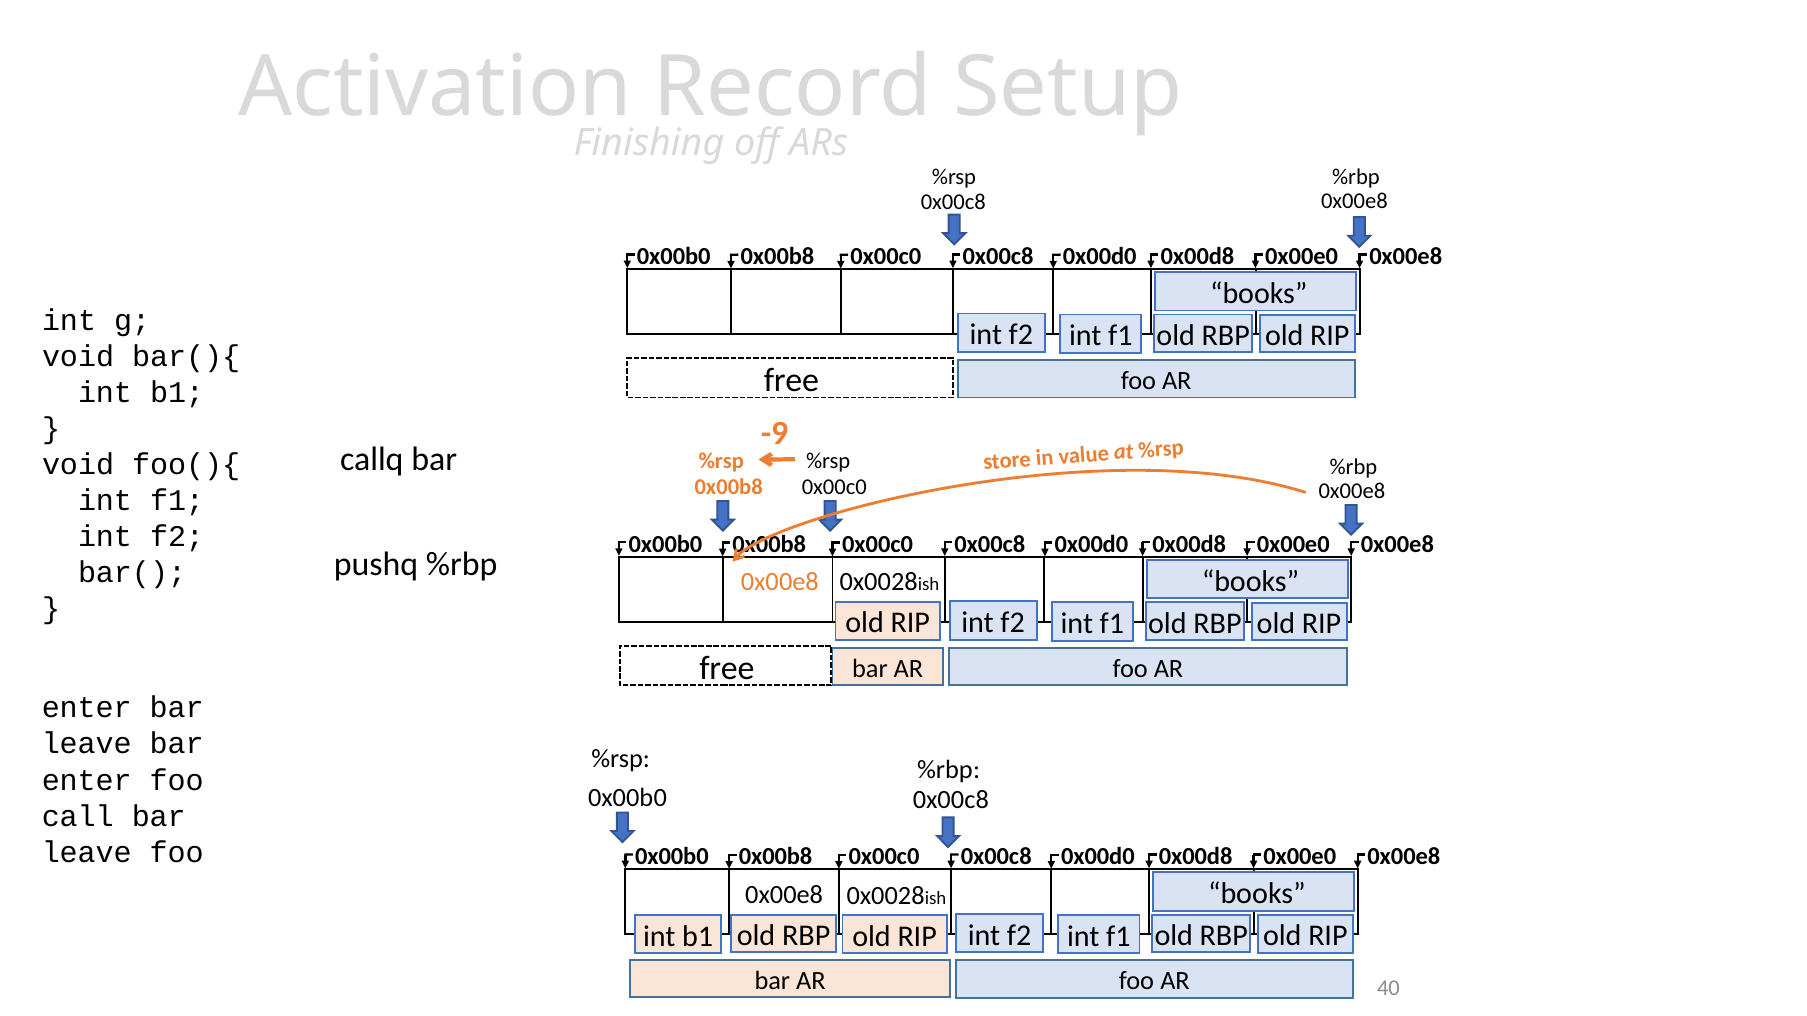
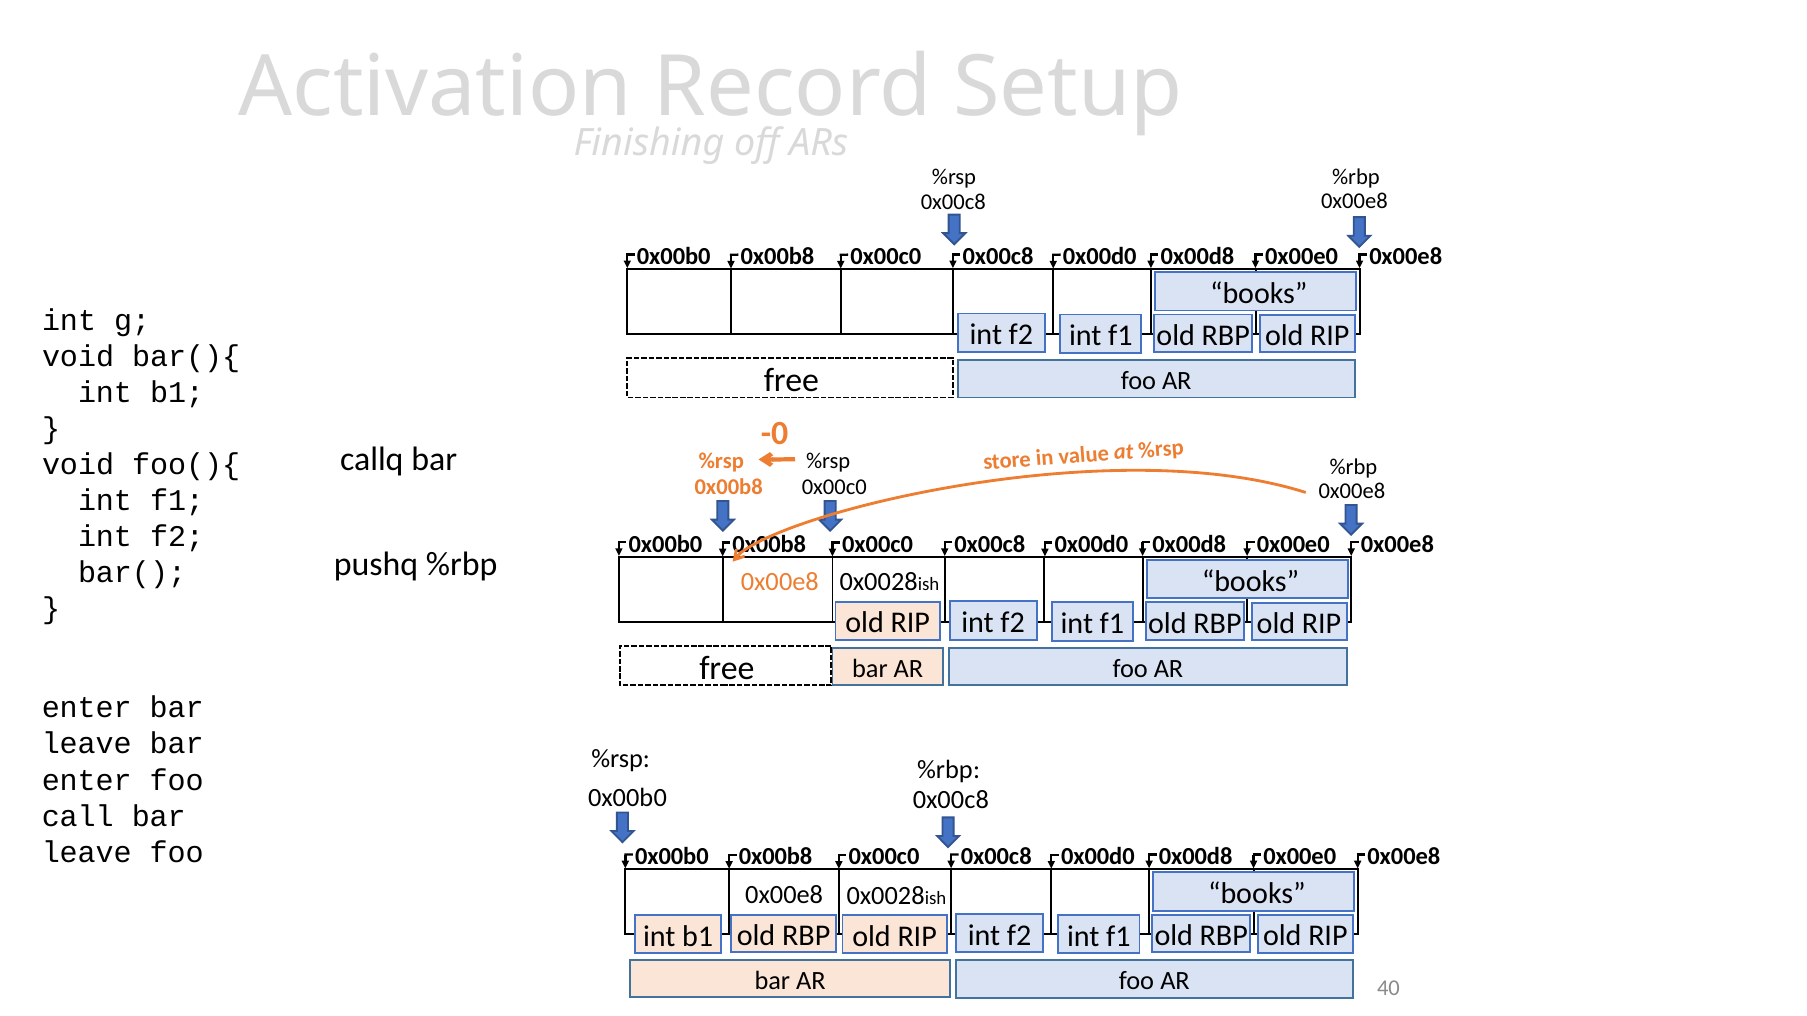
-9: -9 -> -0 (775, 433)
